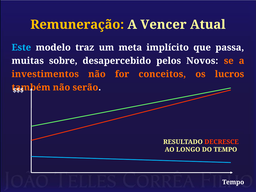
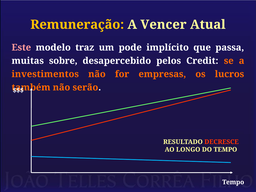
Este colour: light blue -> pink (21, 47)
meta: meta -> pode (130, 47)
Novos: Novos -> Credit (202, 61)
conceitos: conceitos -> empresas (162, 74)
